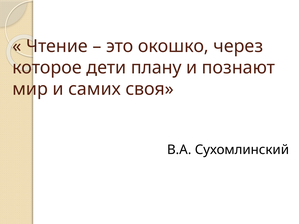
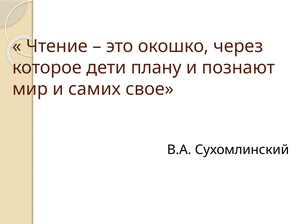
своя: своя -> свое (150, 89)
